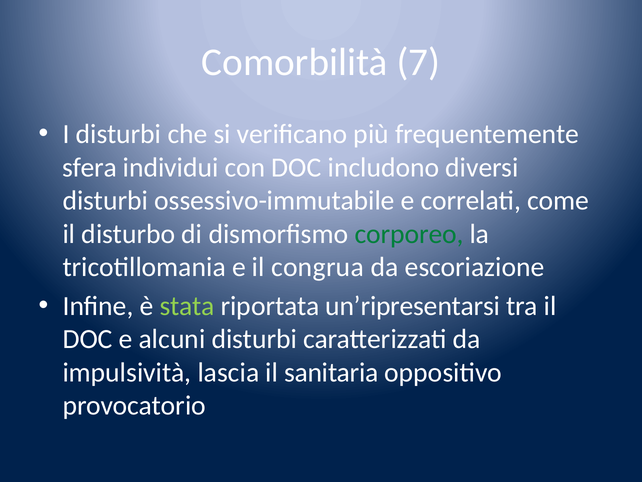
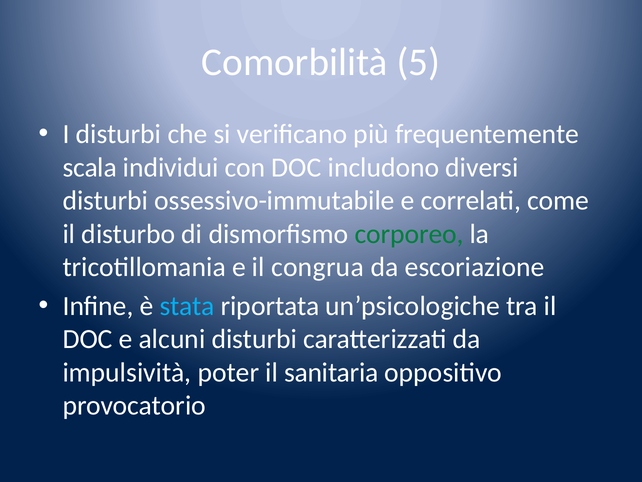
7: 7 -> 5 (418, 62)
sfera: sfera -> scala (90, 167)
stata colour: light green -> light blue (187, 306)
un’ripresentarsi: un’ripresentarsi -> un’psicologiche (413, 306)
lascia: lascia -> poter (228, 372)
